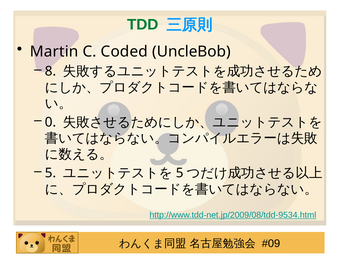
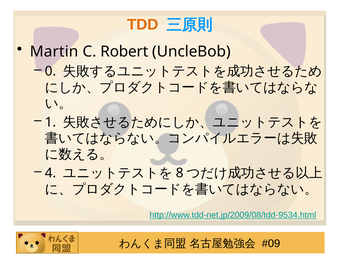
TDD colour: green -> orange (143, 25)
Coded: Coded -> Robert (124, 52)
8: 8 -> 0 (51, 72)
0: 0 -> 1 (51, 123)
5: 5 -> 4 (51, 174)
5: 5 -> 8 (180, 174)
